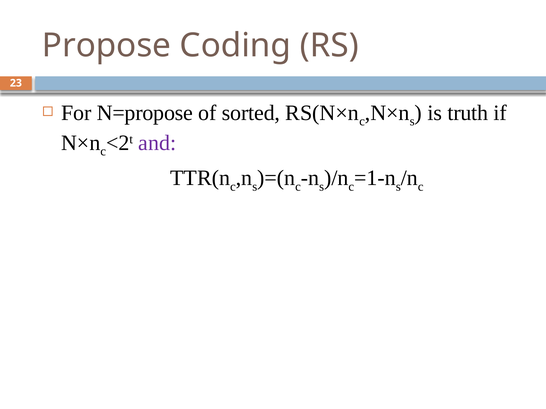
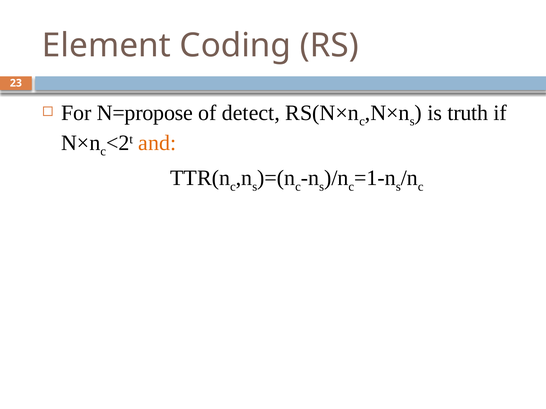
Propose: Propose -> Element (106, 46)
sorted: sorted -> detect (251, 113)
and colour: purple -> orange (157, 143)
